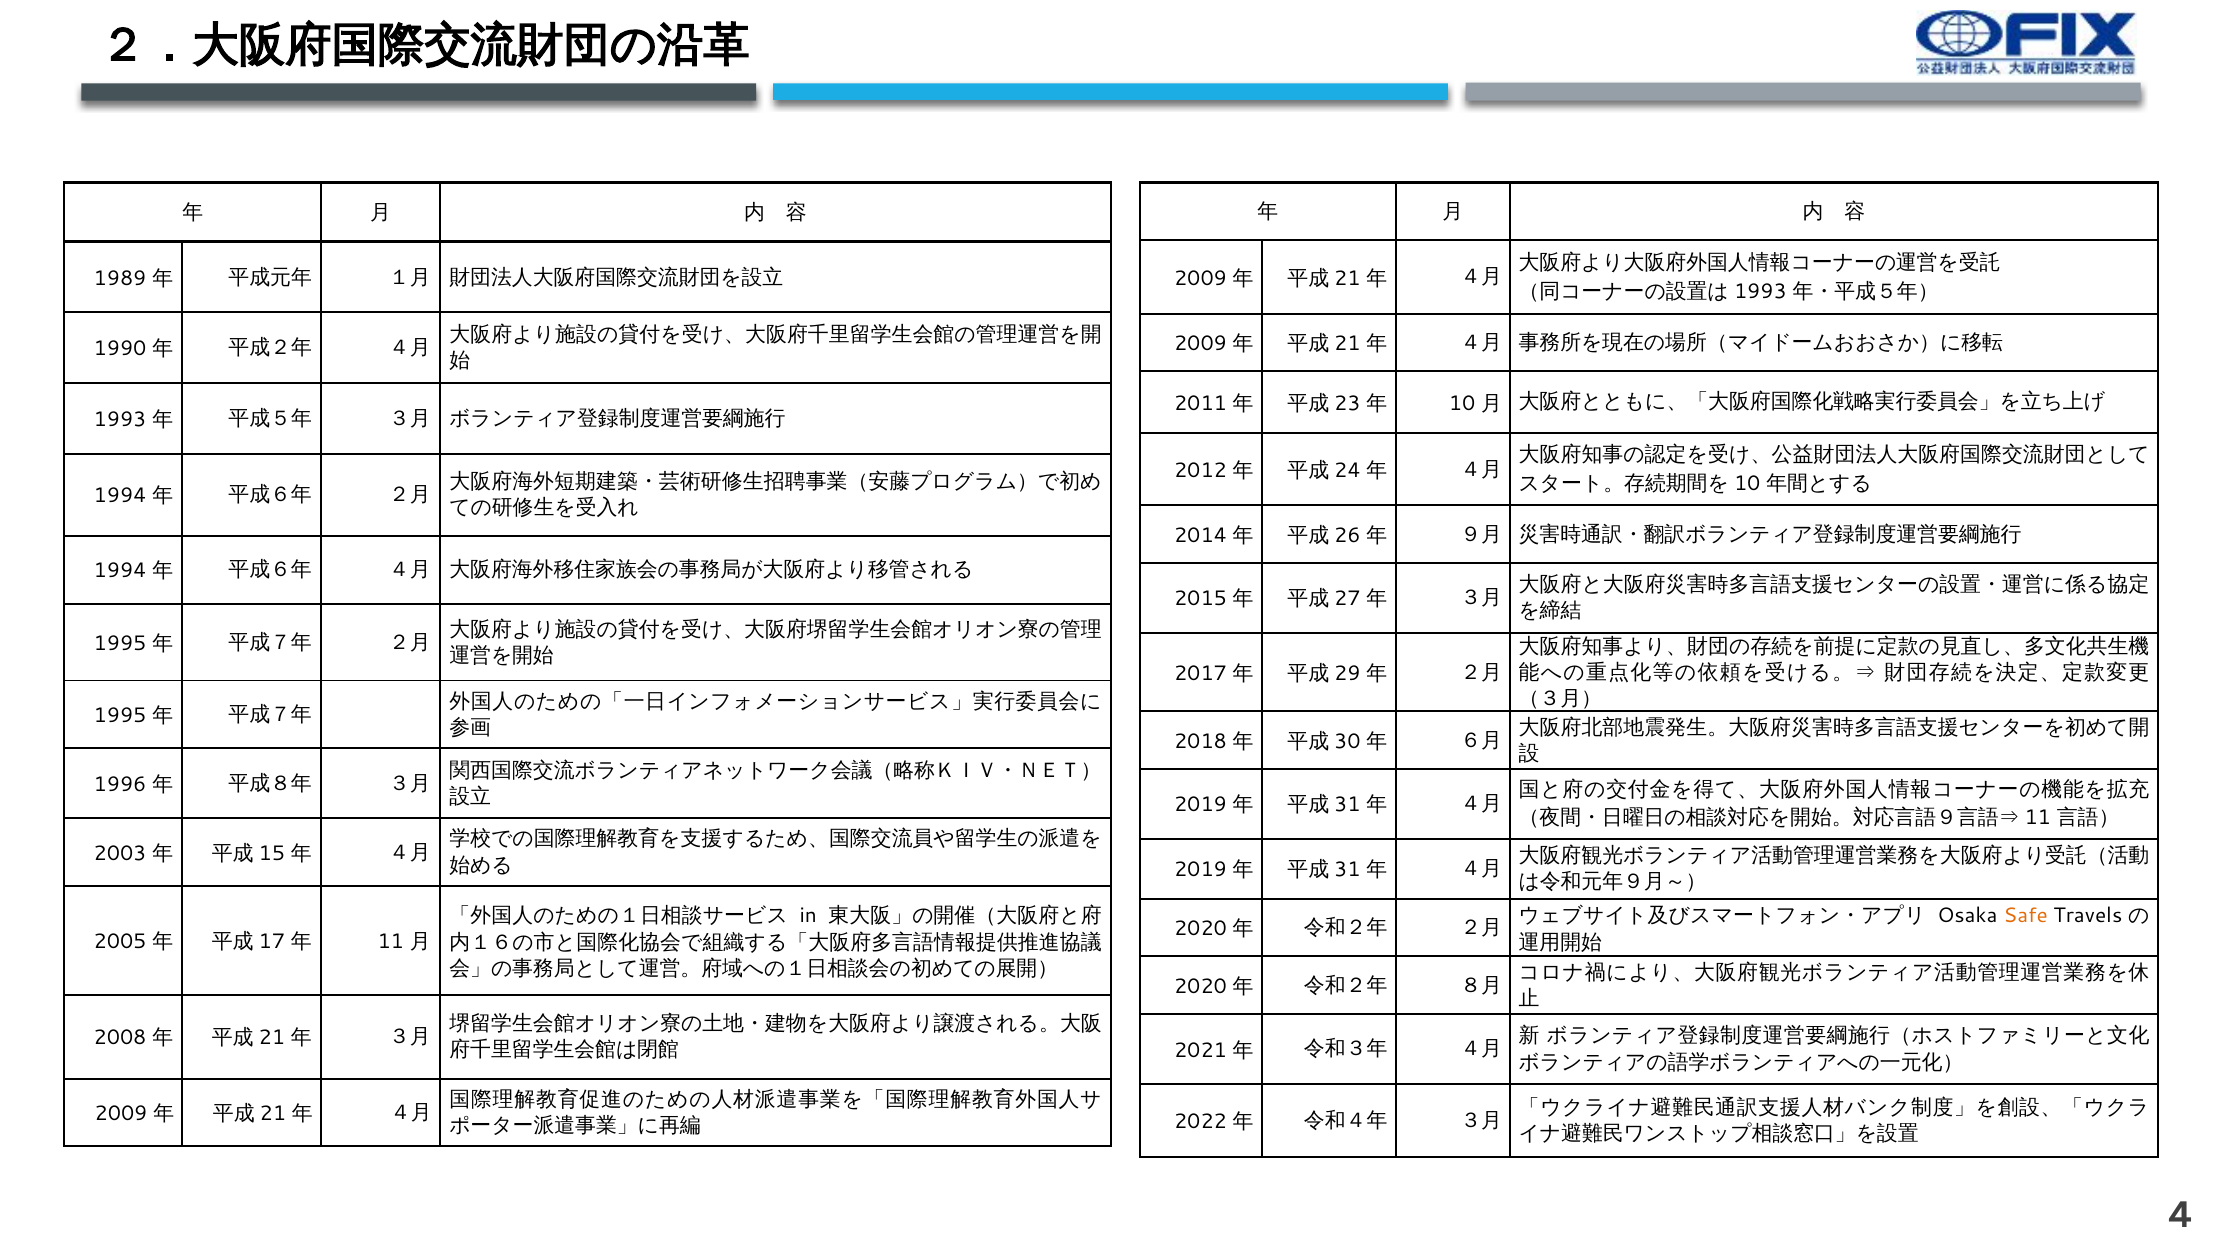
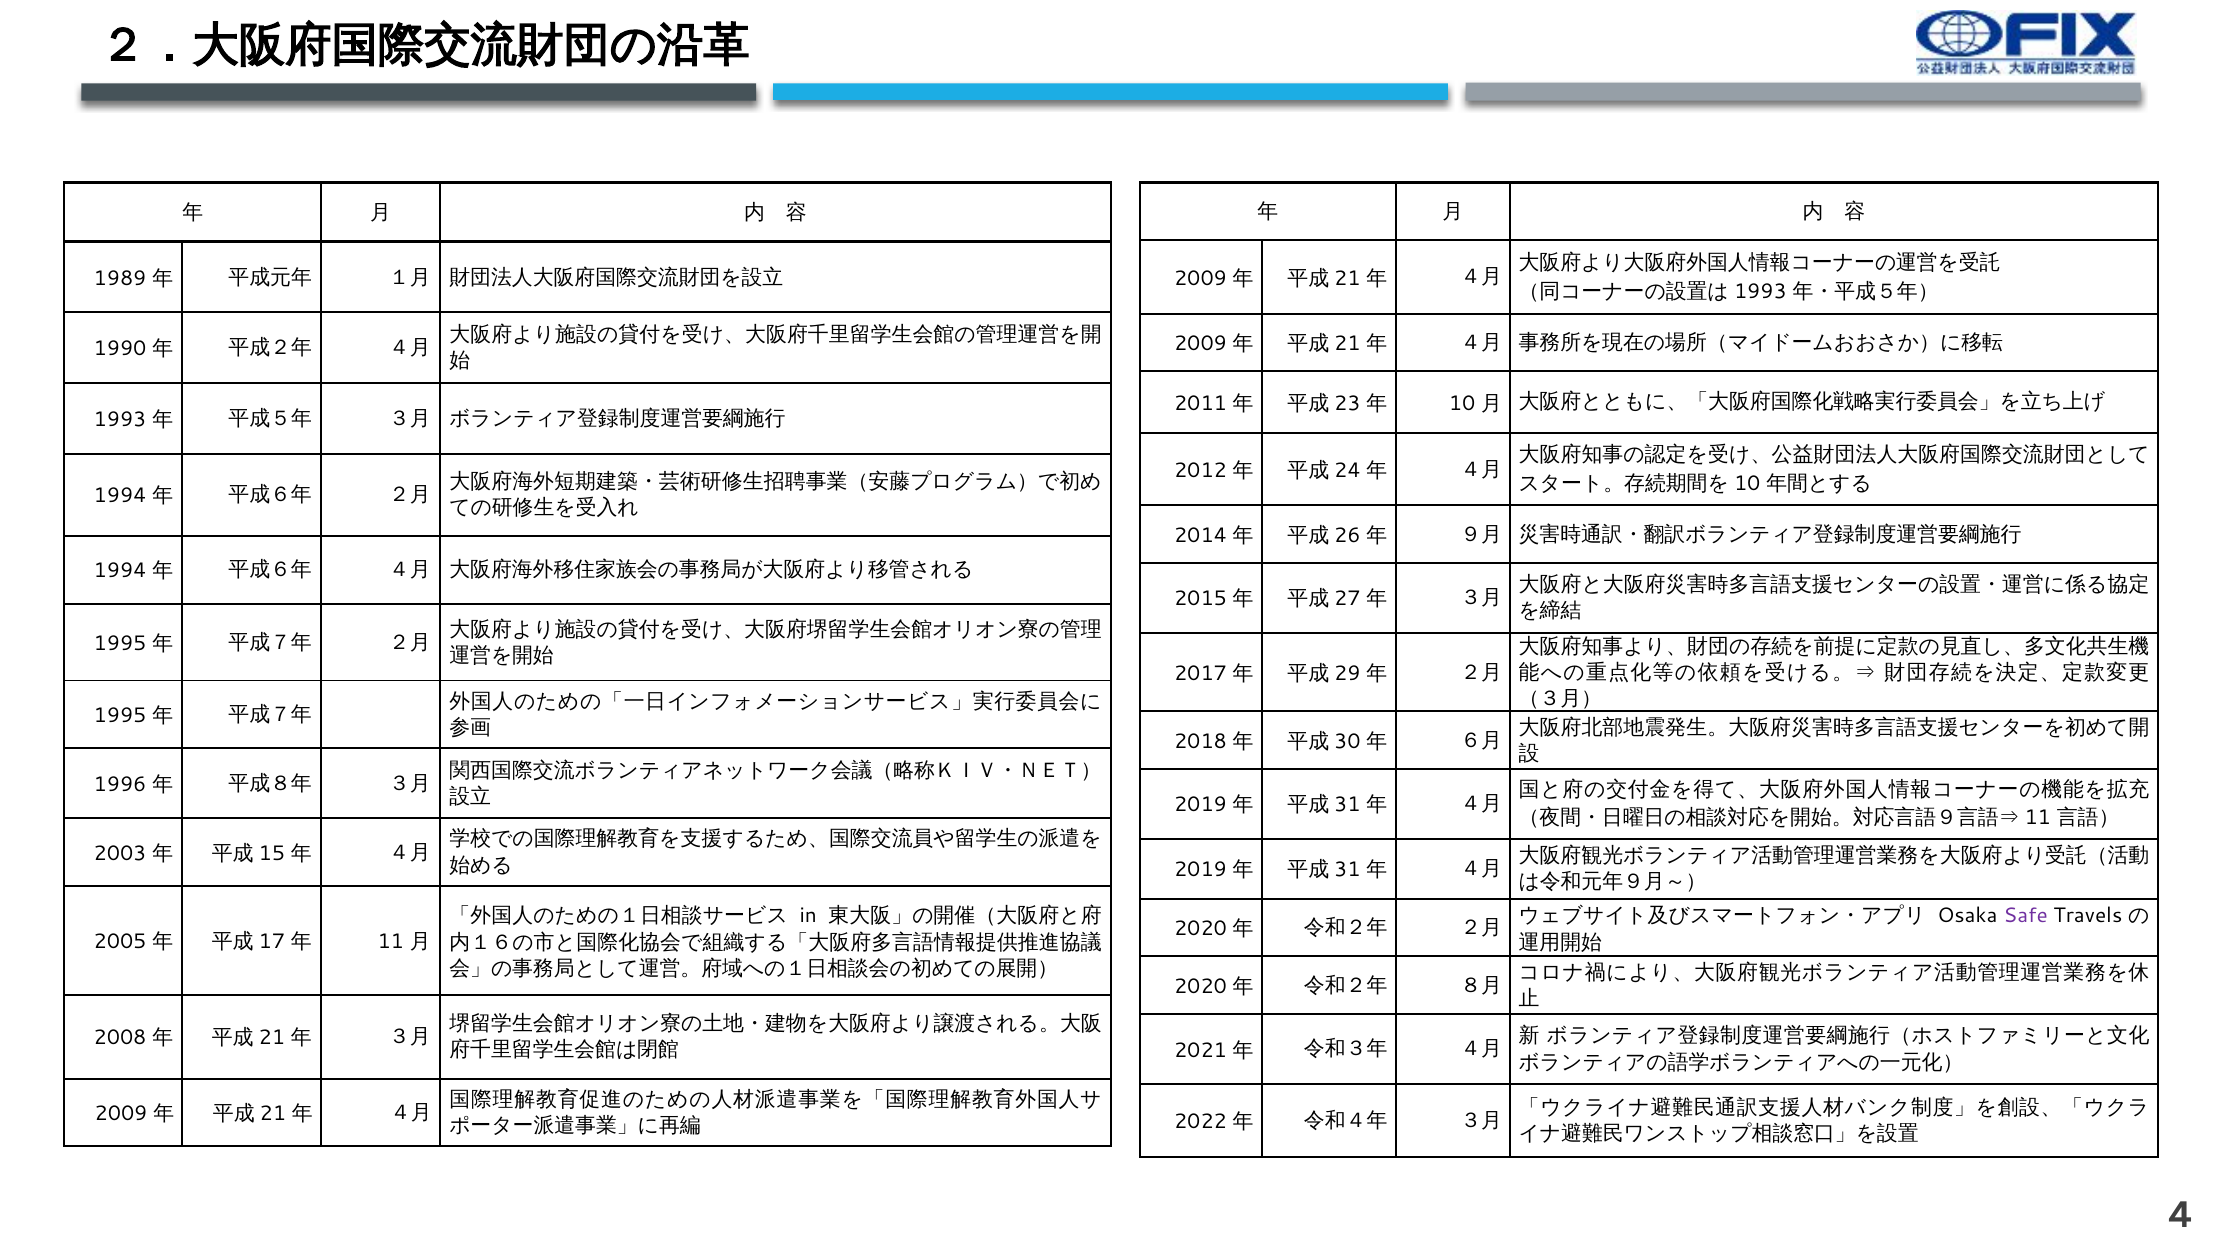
Safe colour: orange -> purple (2026, 916)
